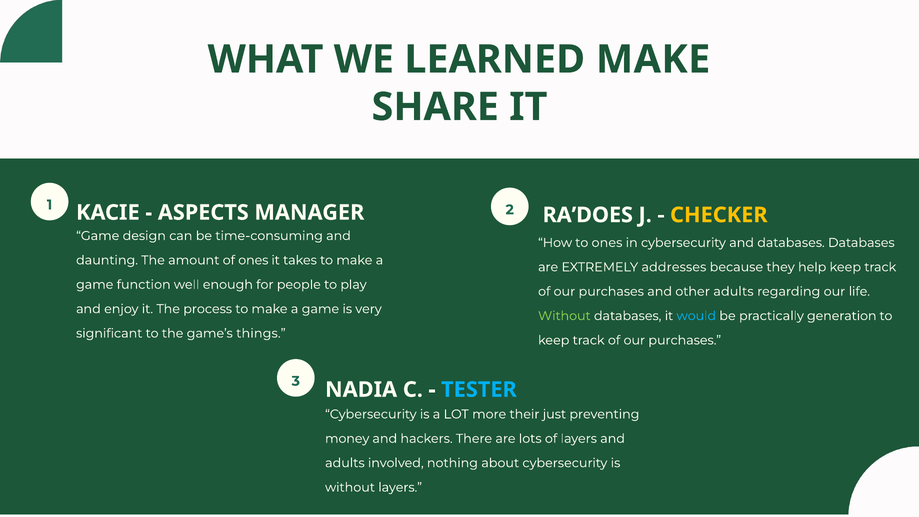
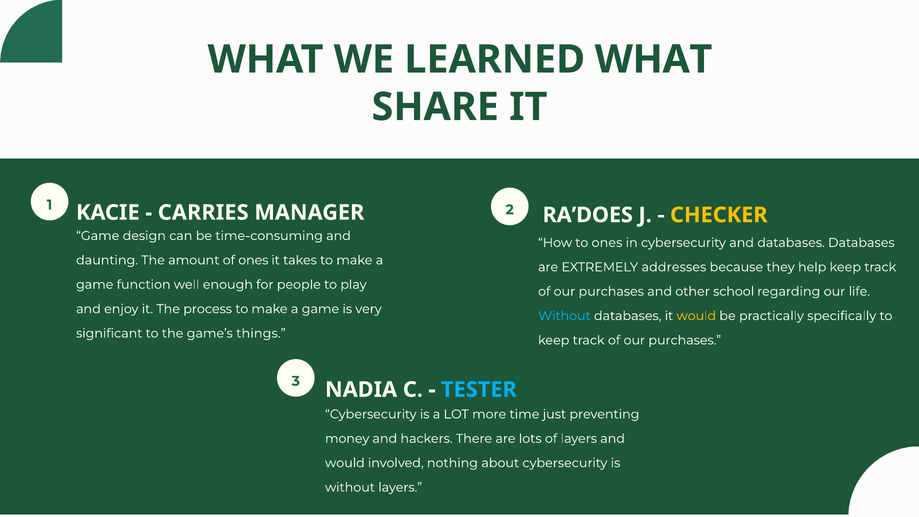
LEARNED MAKE: MAKE -> WHAT (653, 60)
ASPECTS: ASPECTS -> CARRIES (203, 213)
other adults: adults -> school (734, 291)
Without colour: light green -> light blue (564, 316)
would colour: light blue -> yellow (696, 316)
generation: generation -> specifically (842, 316)
their: their -> time (524, 414)
adults: adults -> would (345, 463)
